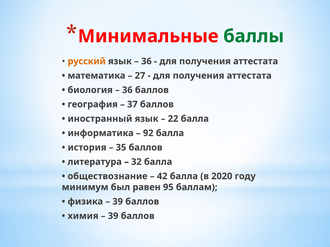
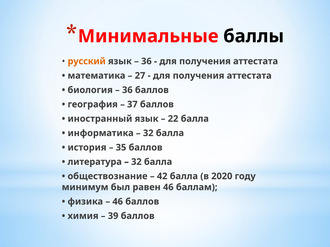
баллы colour: green -> black (254, 36)
92: 92 -> 32 (148, 133)
равен 95: 95 -> 46 (168, 188)
39: 39 -> 46 (118, 202)
